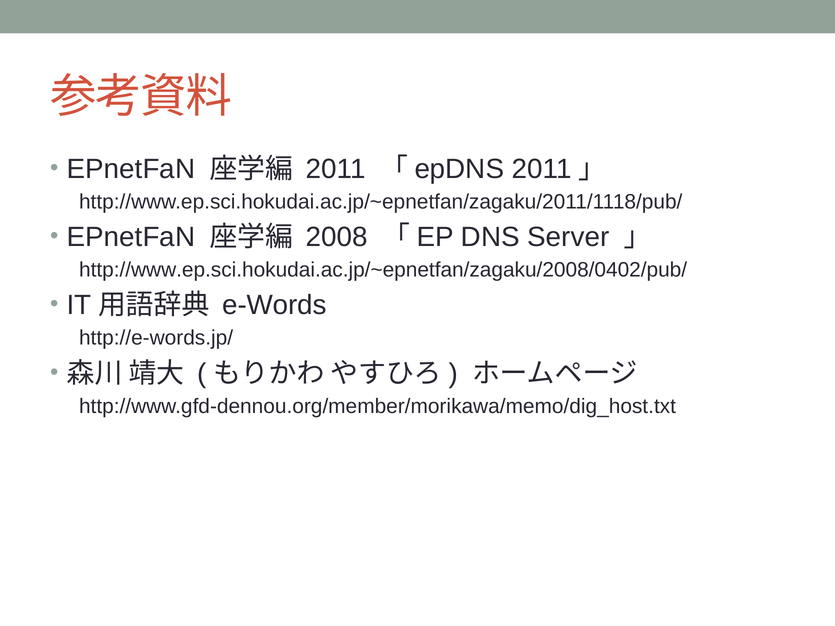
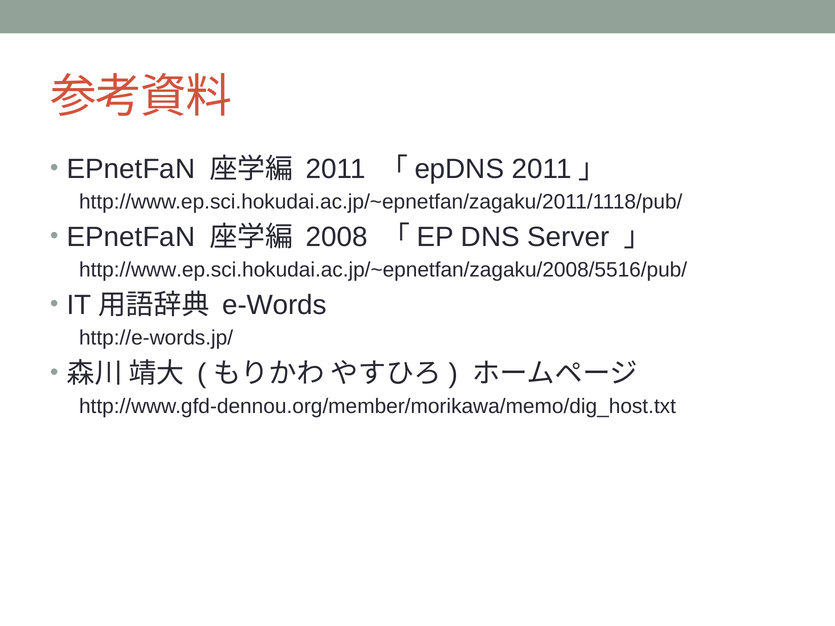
http://www.ep.sci.hokudai.ac.jp/~epnetfan/zagaku/2008/0402/pub/: http://www.ep.sci.hokudai.ac.jp/~epnetfan/zagaku/2008/0402/pub/ -> http://www.ep.sci.hokudai.ac.jp/~epnetfan/zagaku/2008/5516/pub/ (383, 270)
